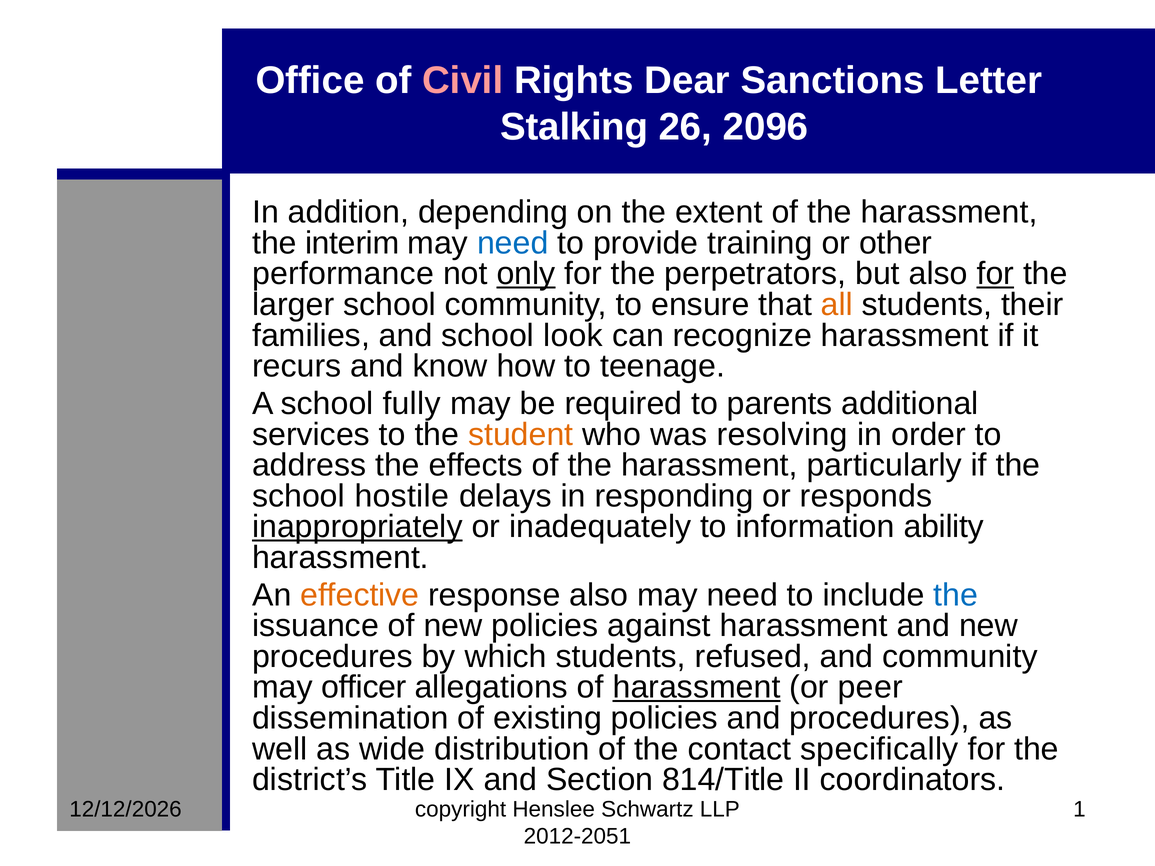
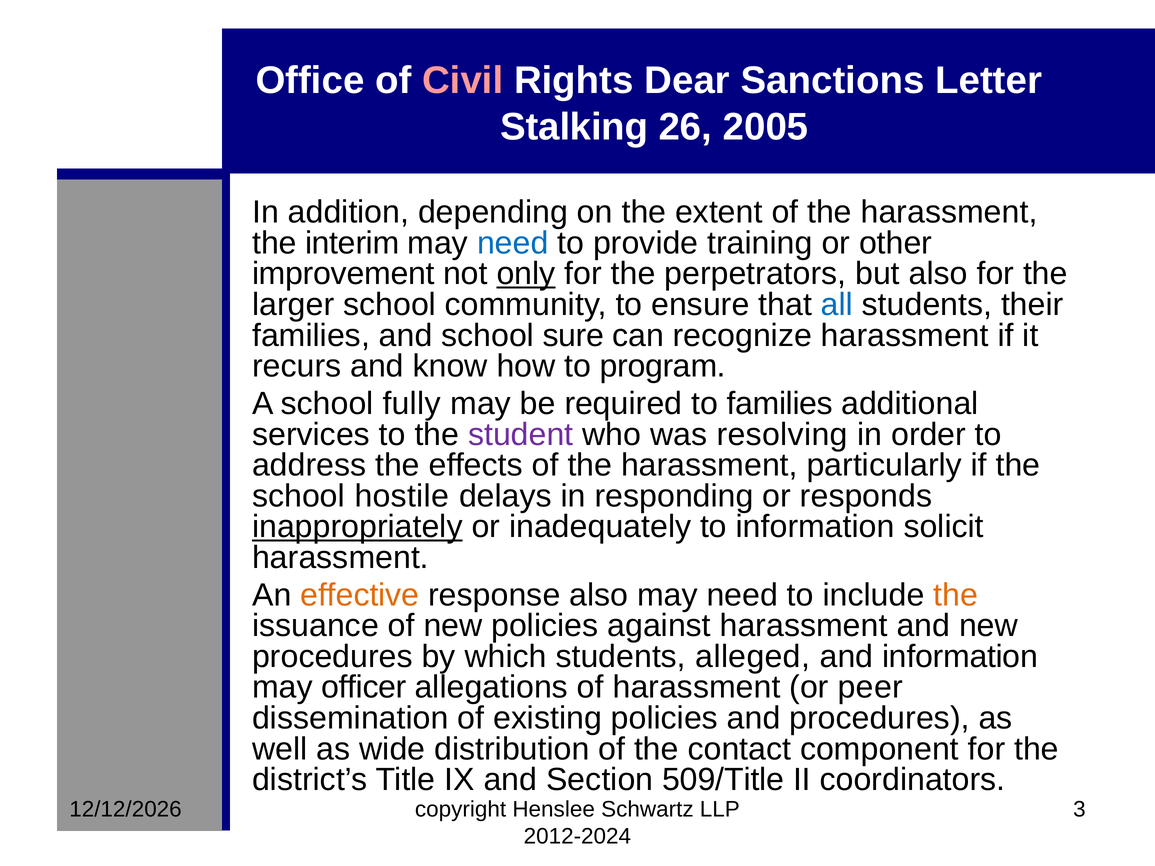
2096: 2096 -> 2005 (766, 127)
performance: performance -> improvement (343, 274)
for underline: present -> none (995, 274)
all colour: orange -> blue (837, 305)
look: look -> sure (573, 336)
teenage: teenage -> program (663, 366)
to parents: parents -> families (780, 404)
student colour: orange -> purple (521, 435)
ability: ability -> solicit (944, 527)
the colour: blue -> orange (956, 595)
refused: refused -> alleged (753, 657)
and community: community -> information (960, 657)
harassment underline: present -> none (697, 688)
specifically: specifically -> component (879, 749)
814/Title: 814/Title -> 509/Title (723, 780)
1: 1 -> 3 (1079, 810)
2012-2051: 2012-2051 -> 2012-2024 (577, 837)
